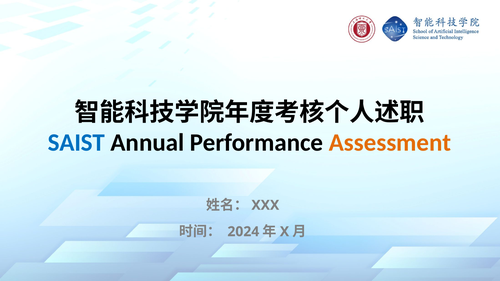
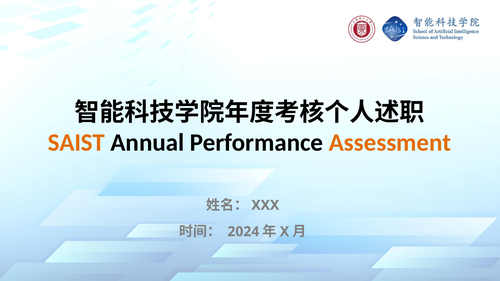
SAIST colour: blue -> orange (76, 143)
